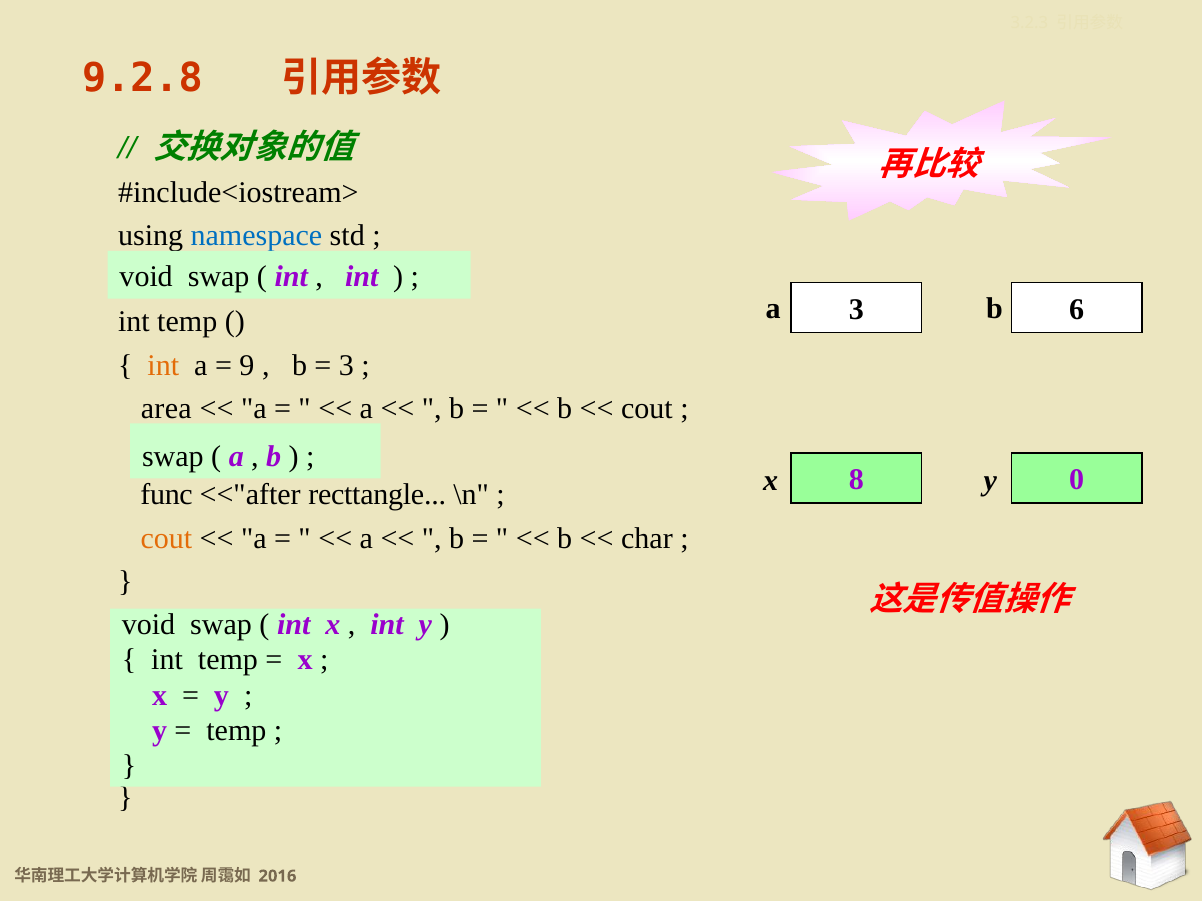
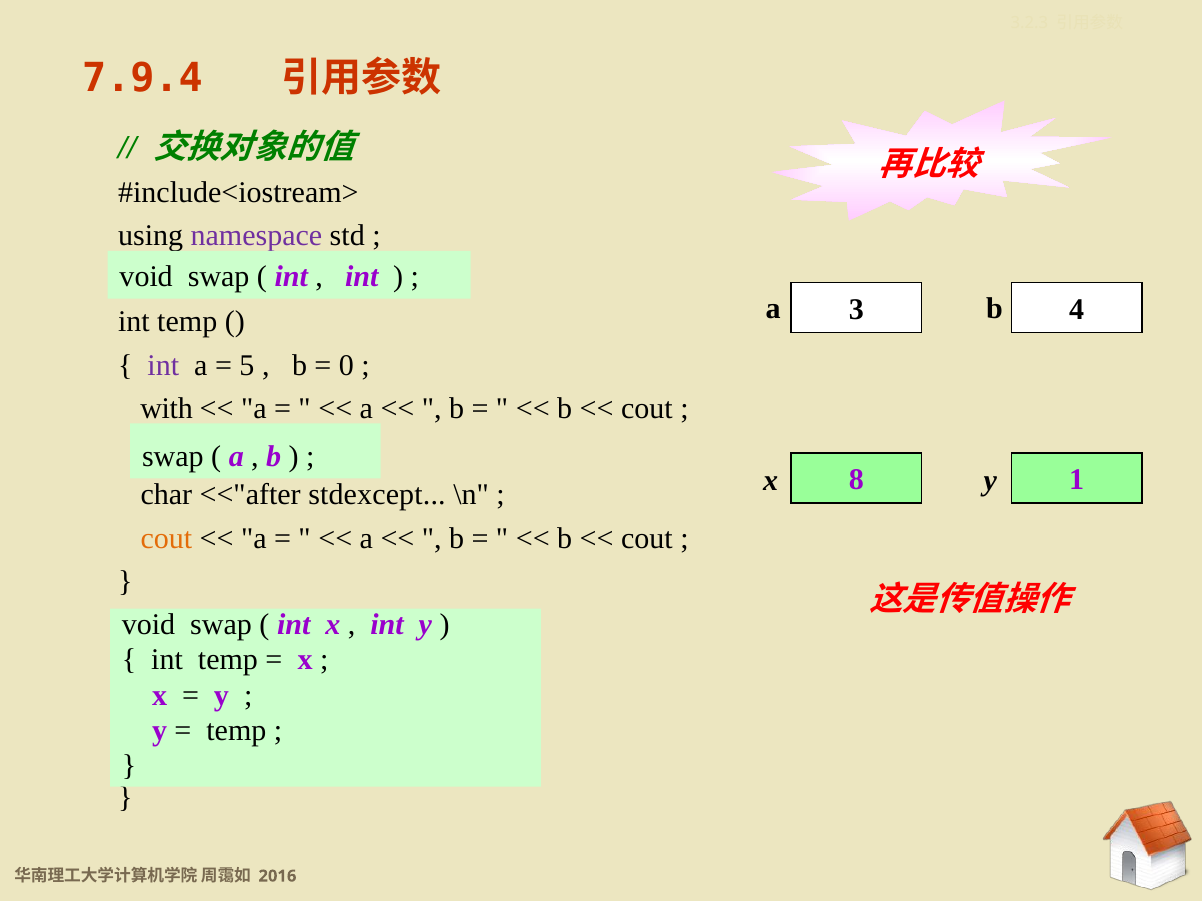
9.2.8: 9.2.8 -> 7.9.4 (143, 79)
namespace colour: blue -> purple (256, 236)
6: 6 -> 4 (1077, 310)
int colour: orange -> purple (163, 365)
9: 9 -> 5 (247, 365)
3: 3 -> 0 (346, 365)
area: area -> with (167, 409)
0: 0 -> 1 (1077, 480)
func: func -> char (166, 495)
recttangle: recttangle -> stdexcept (377, 495)
char: char -> cout (647, 539)
